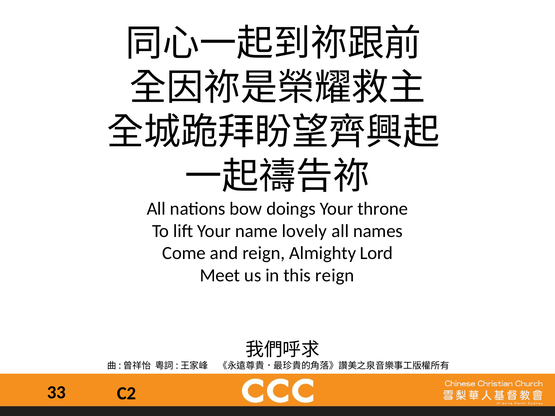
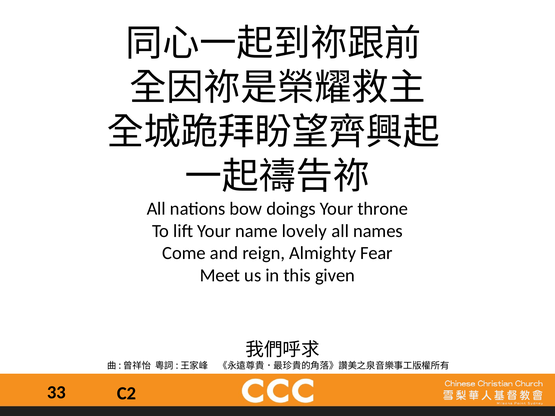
Lord: Lord -> Fear (376, 253)
this reign: reign -> given (335, 275)
